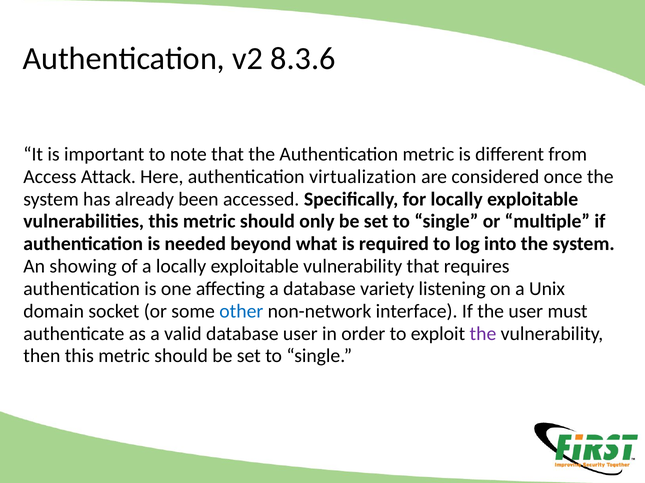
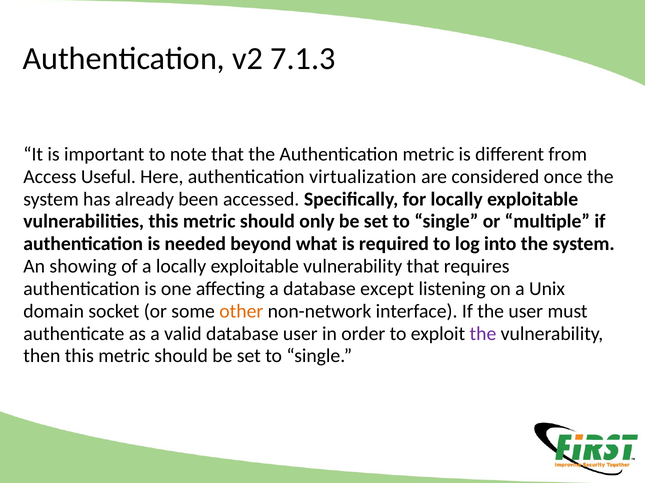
8.3.6: 8.3.6 -> 7.1.3 (303, 59)
Attack: Attack -> Useful (108, 177)
variety: variety -> except (387, 289)
other colour: blue -> orange (241, 312)
